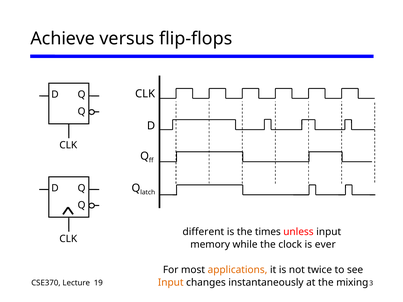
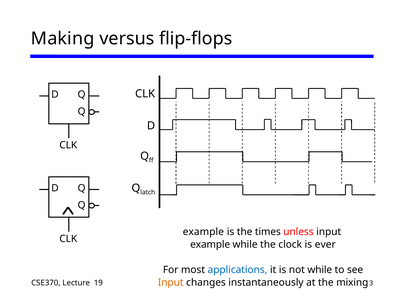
Achieve: Achieve -> Making (63, 39)
different: different -> example (203, 232)
memory: memory -> example (210, 245)
applications colour: orange -> blue (238, 270)
not twice: twice -> while (320, 270)
